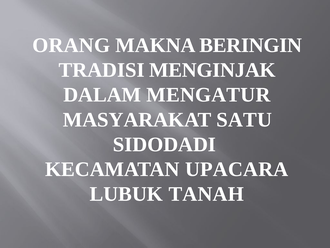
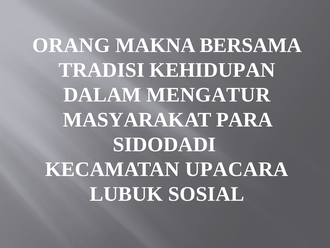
BERINGIN: BERINGIN -> BERSAMA (251, 45)
MENGINJAK: MENGINJAK -> KEHIDUPAN (212, 70)
SATU: SATU -> PARA (244, 119)
TANAH: TANAH -> SOSIAL (206, 194)
